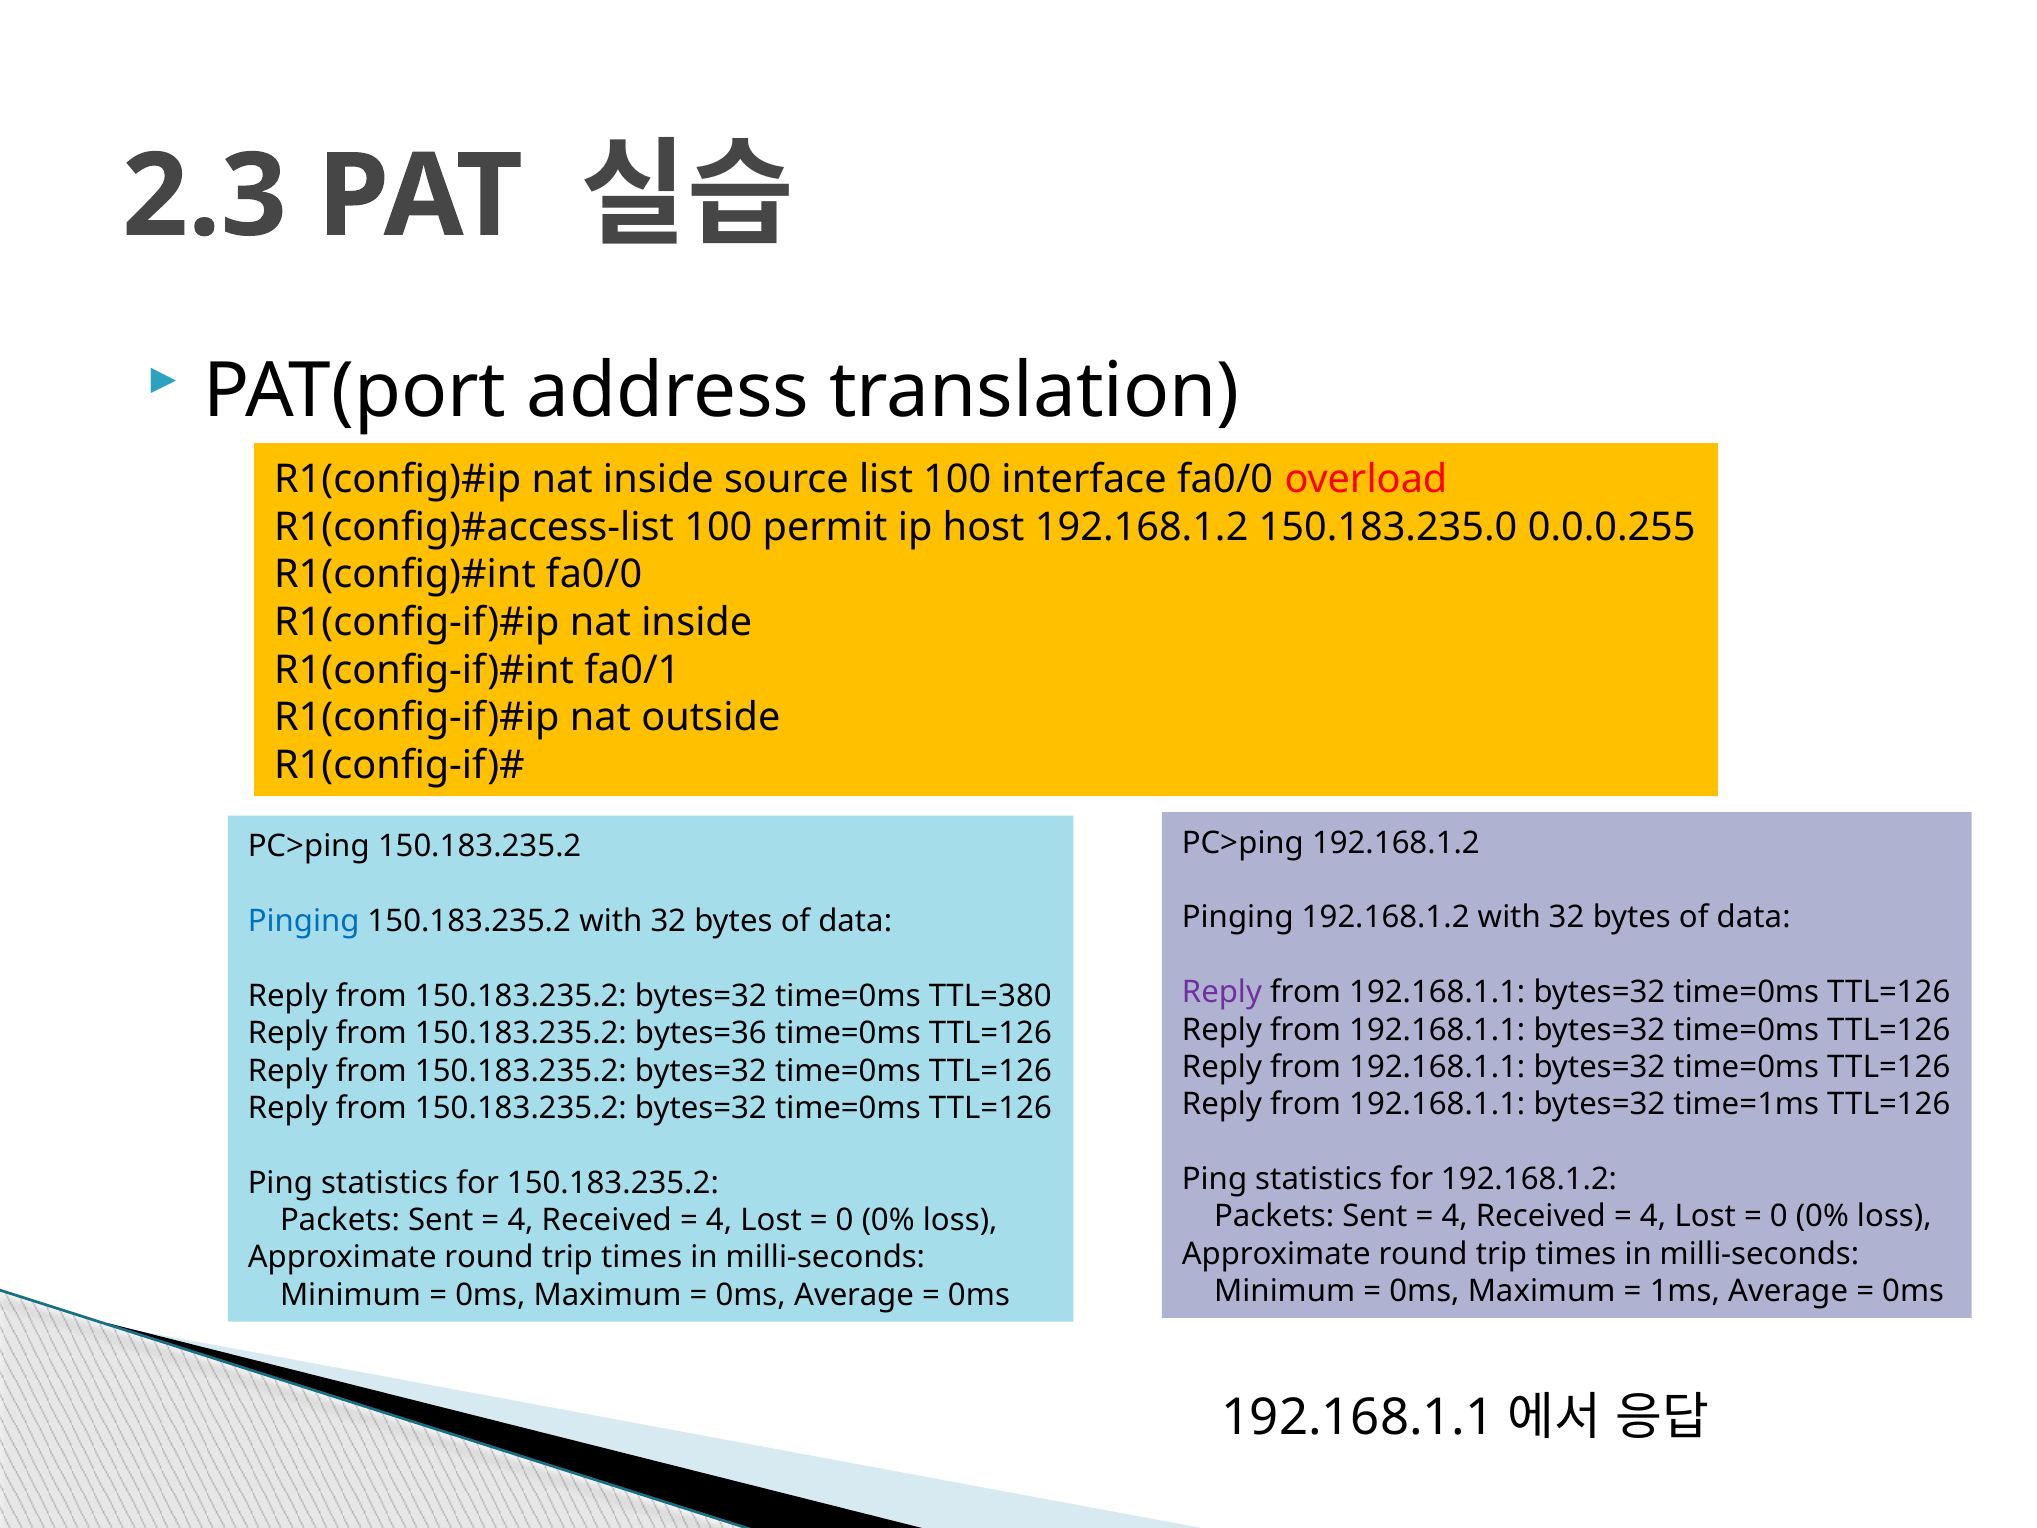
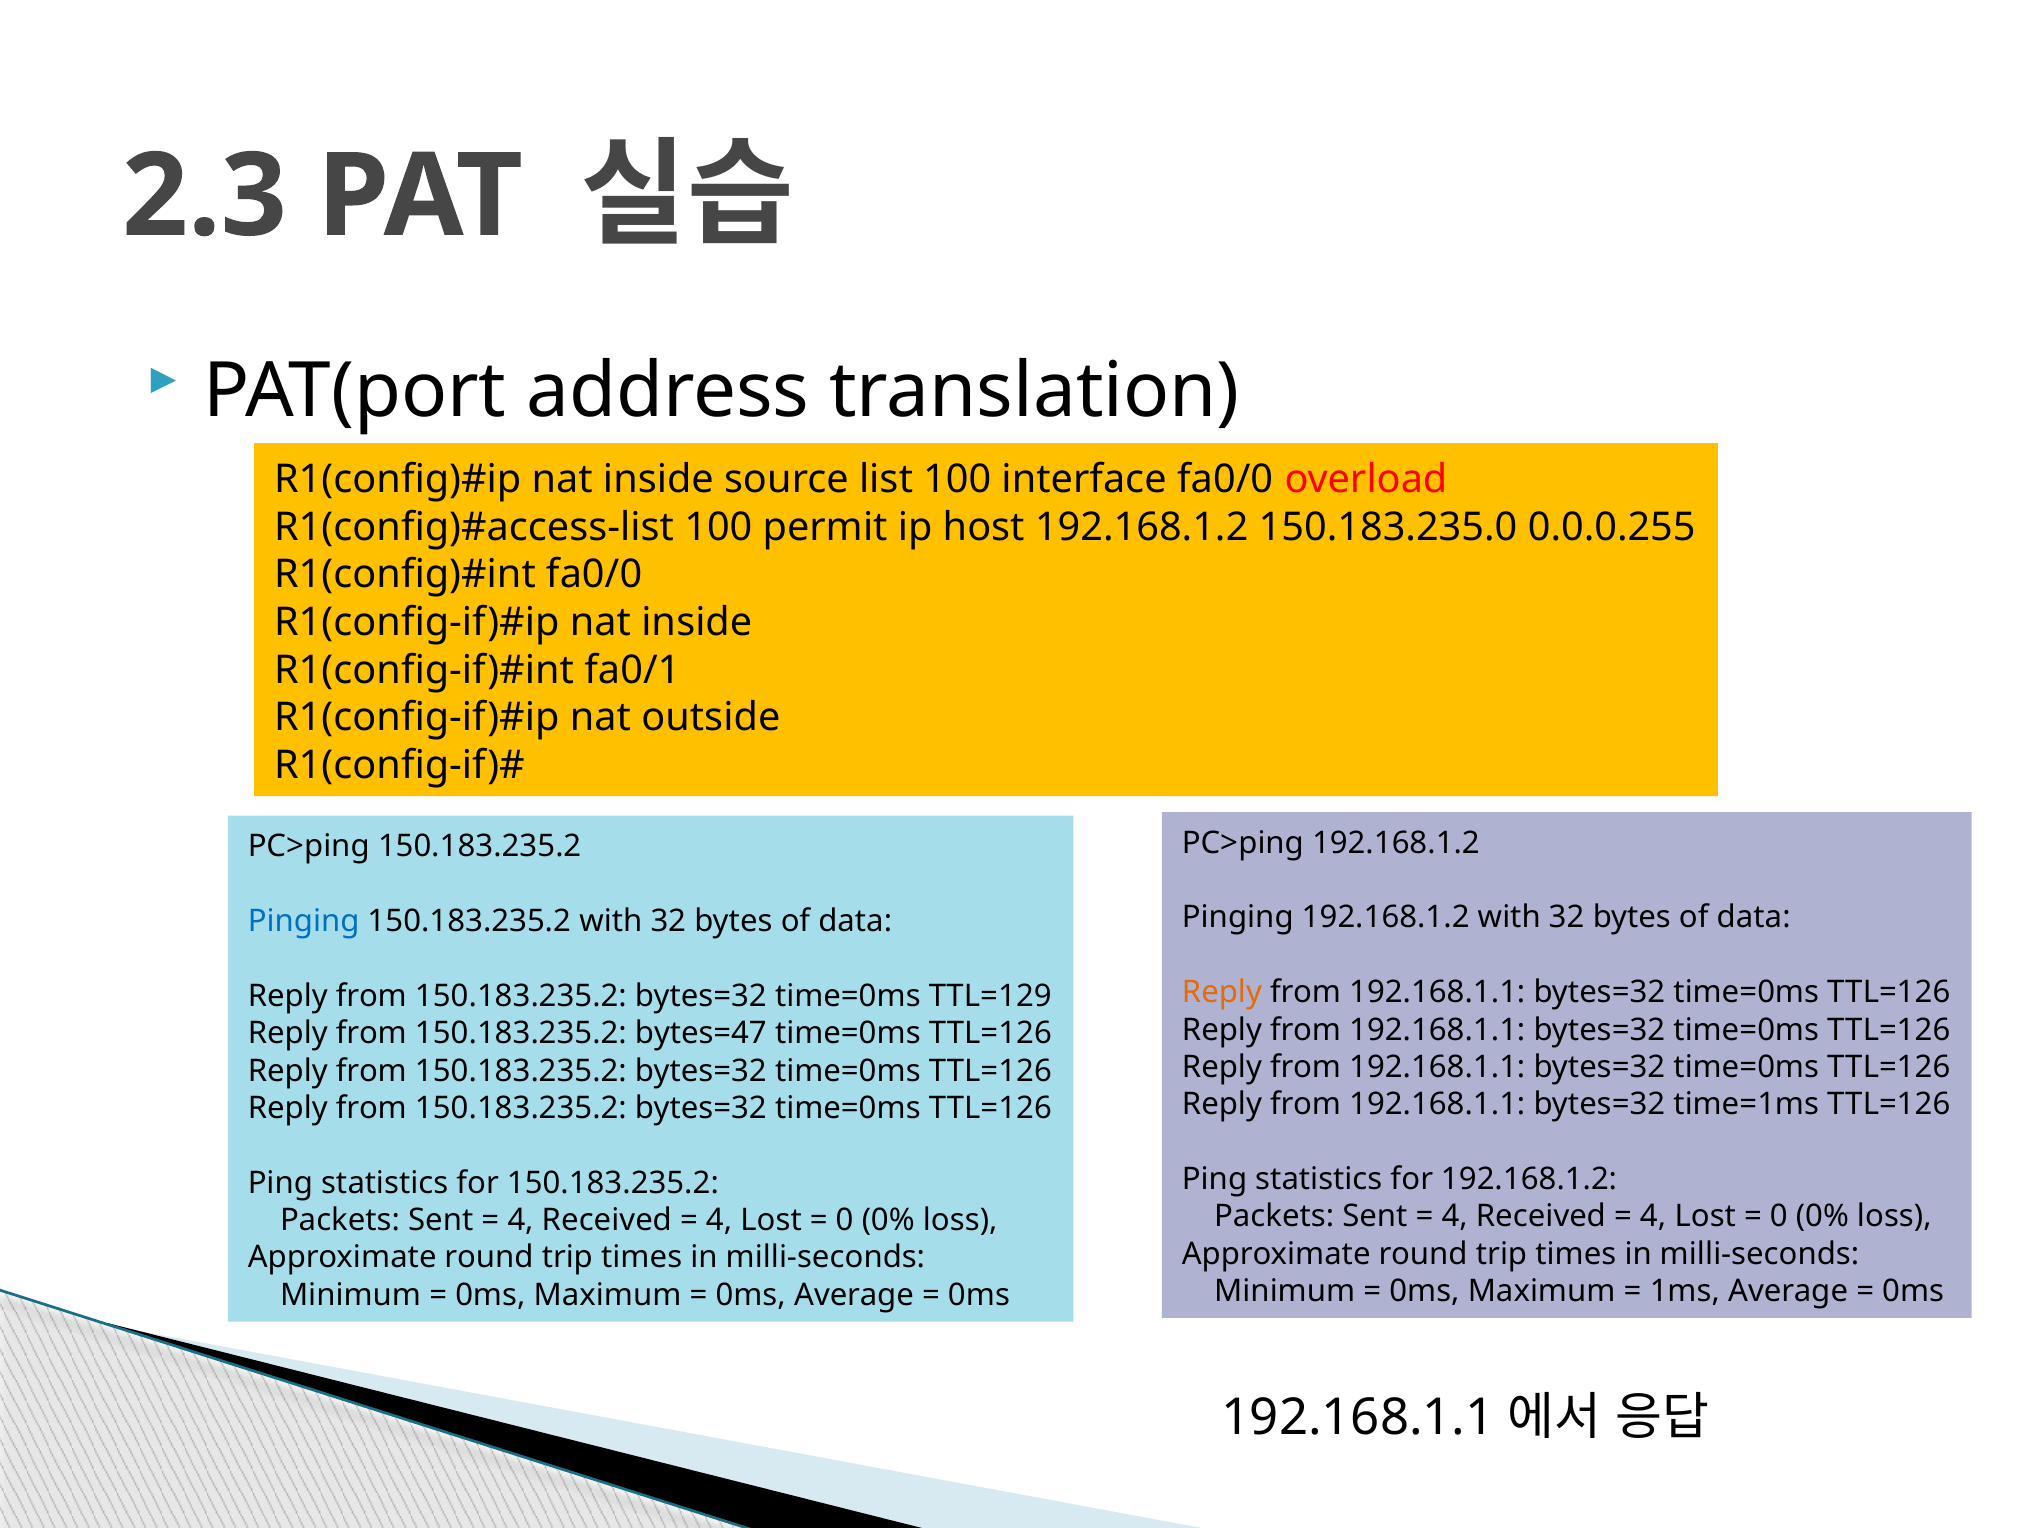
Reply colour: purple -> orange (1222, 992)
TTL=380: TTL=380 -> TTL=129 (990, 996)
bytes=36: bytes=36 -> bytes=47 (701, 1033)
